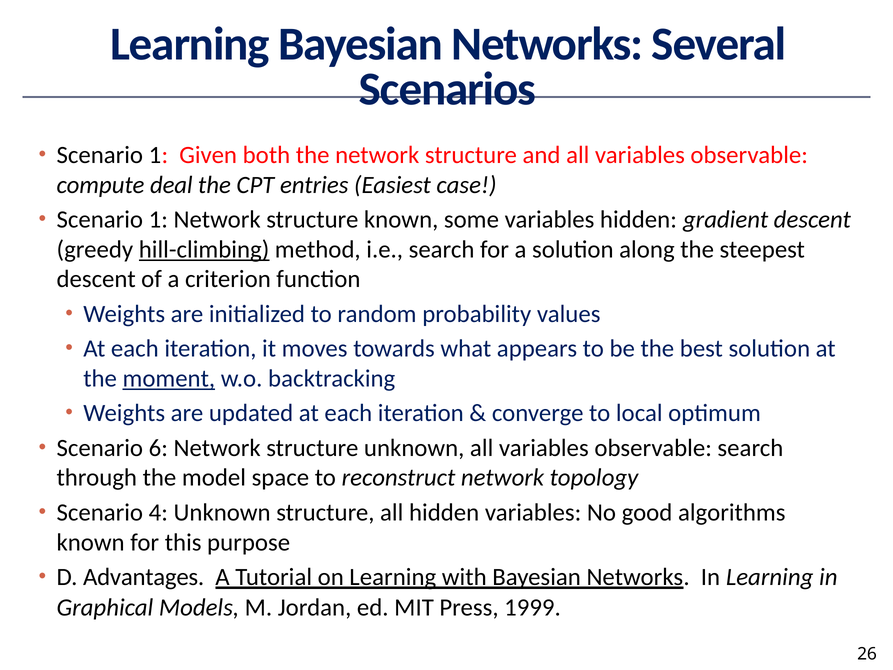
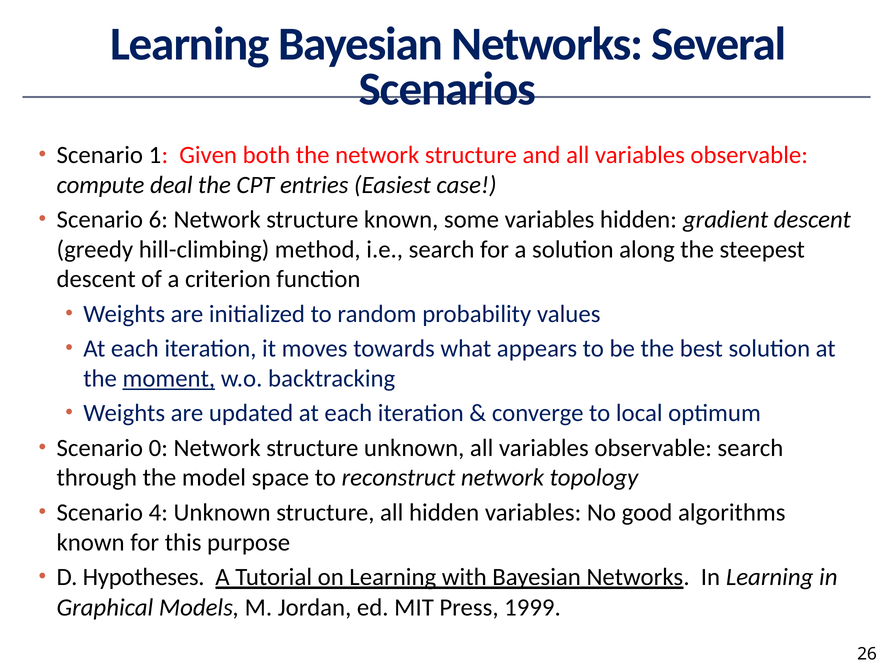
1: 1 -> 6 (158, 220)
hill-climbing underline: present -> none (204, 249)
6: 6 -> 0 (158, 448)
Advantages: Advantages -> Hypotheses (144, 577)
